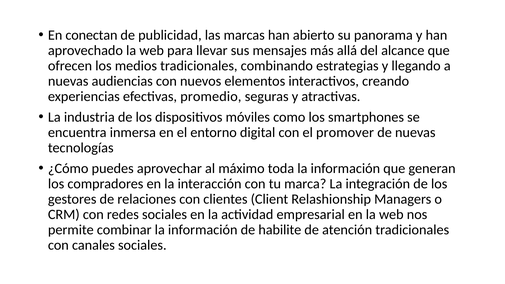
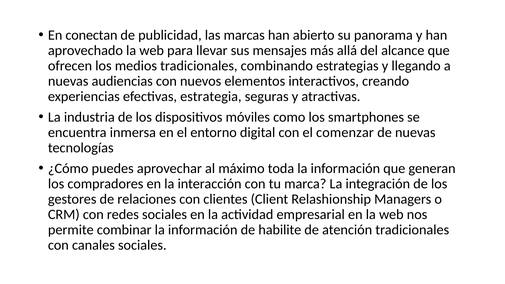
promedio: promedio -> estrategia (211, 97)
promover: promover -> comenzar (345, 133)
